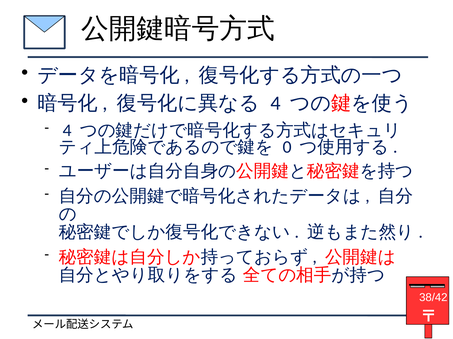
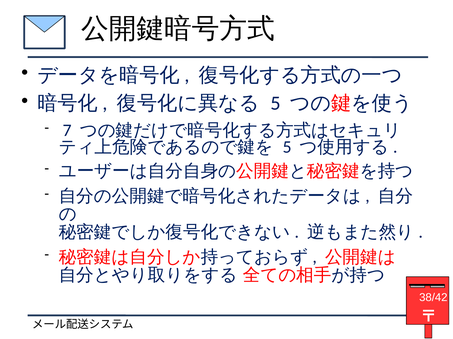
4: 4 -> 5 (275, 103)
4: 4 -> 7 (67, 131)
0: 0 -> 5 (287, 147)
